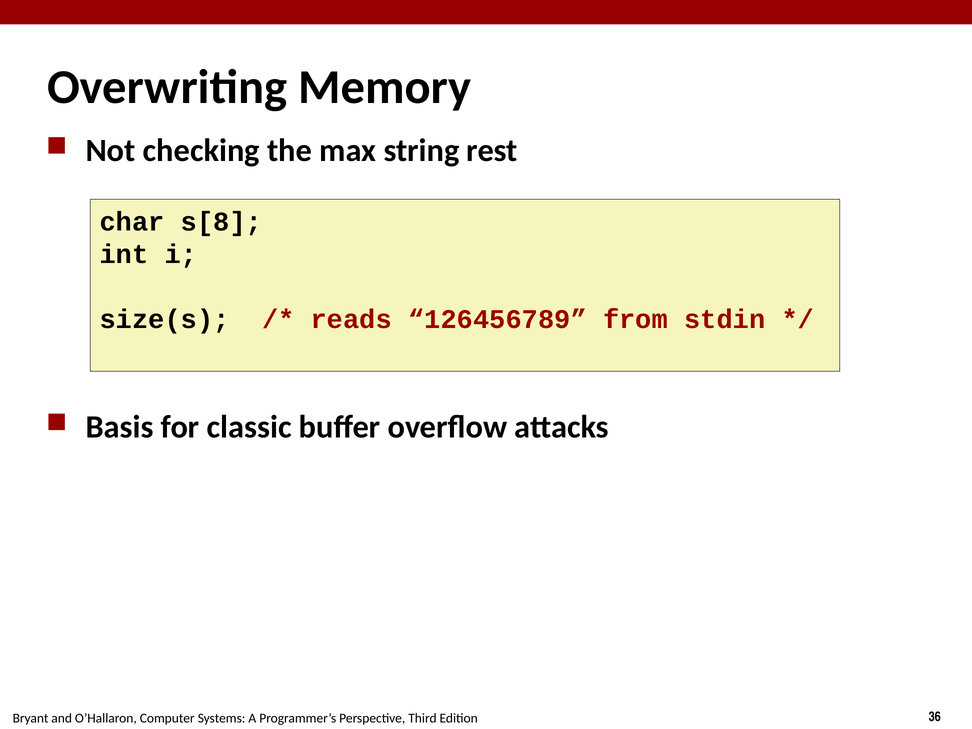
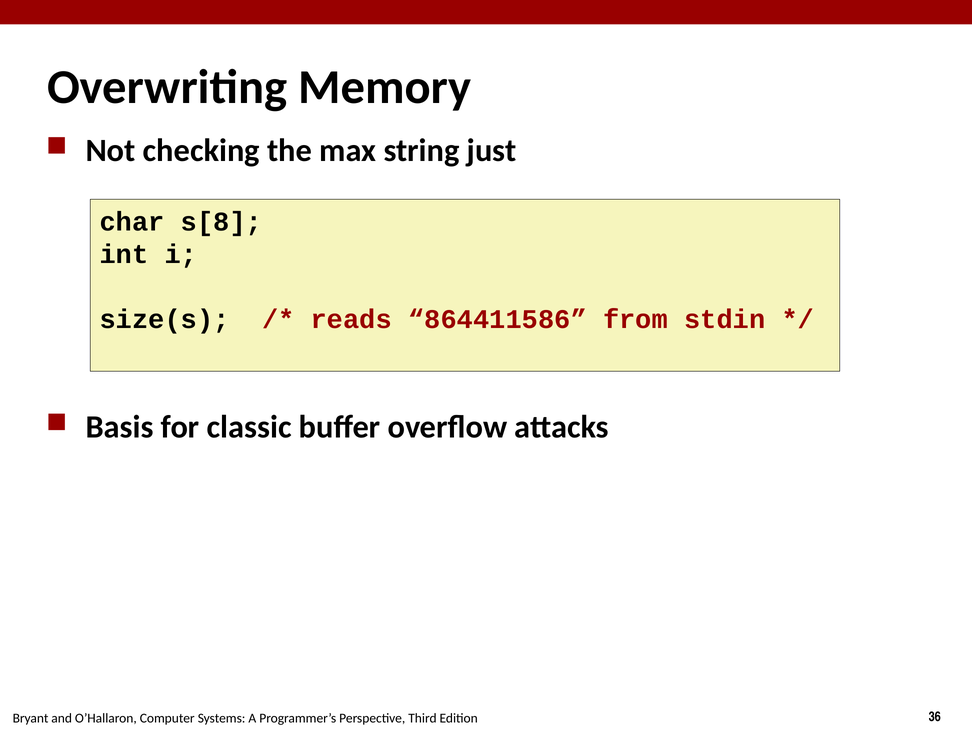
rest: rest -> just (492, 150)
126456789: 126456789 -> 864411586 (497, 319)
